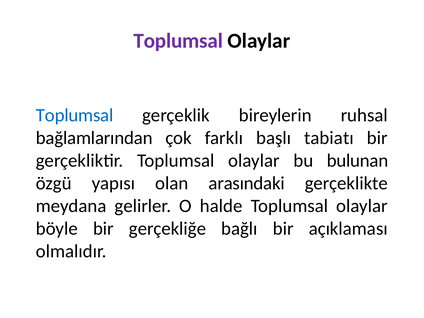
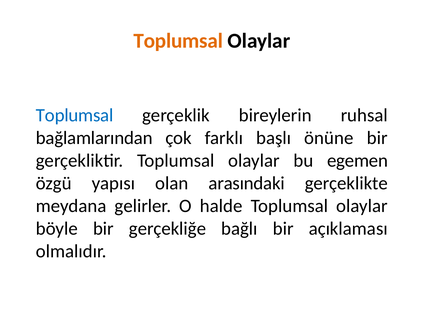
Toplumsal colour: purple -> orange (178, 41)
tabiatı: tabiatı -> önüne (329, 138)
bulunan: bulunan -> egemen (358, 161)
